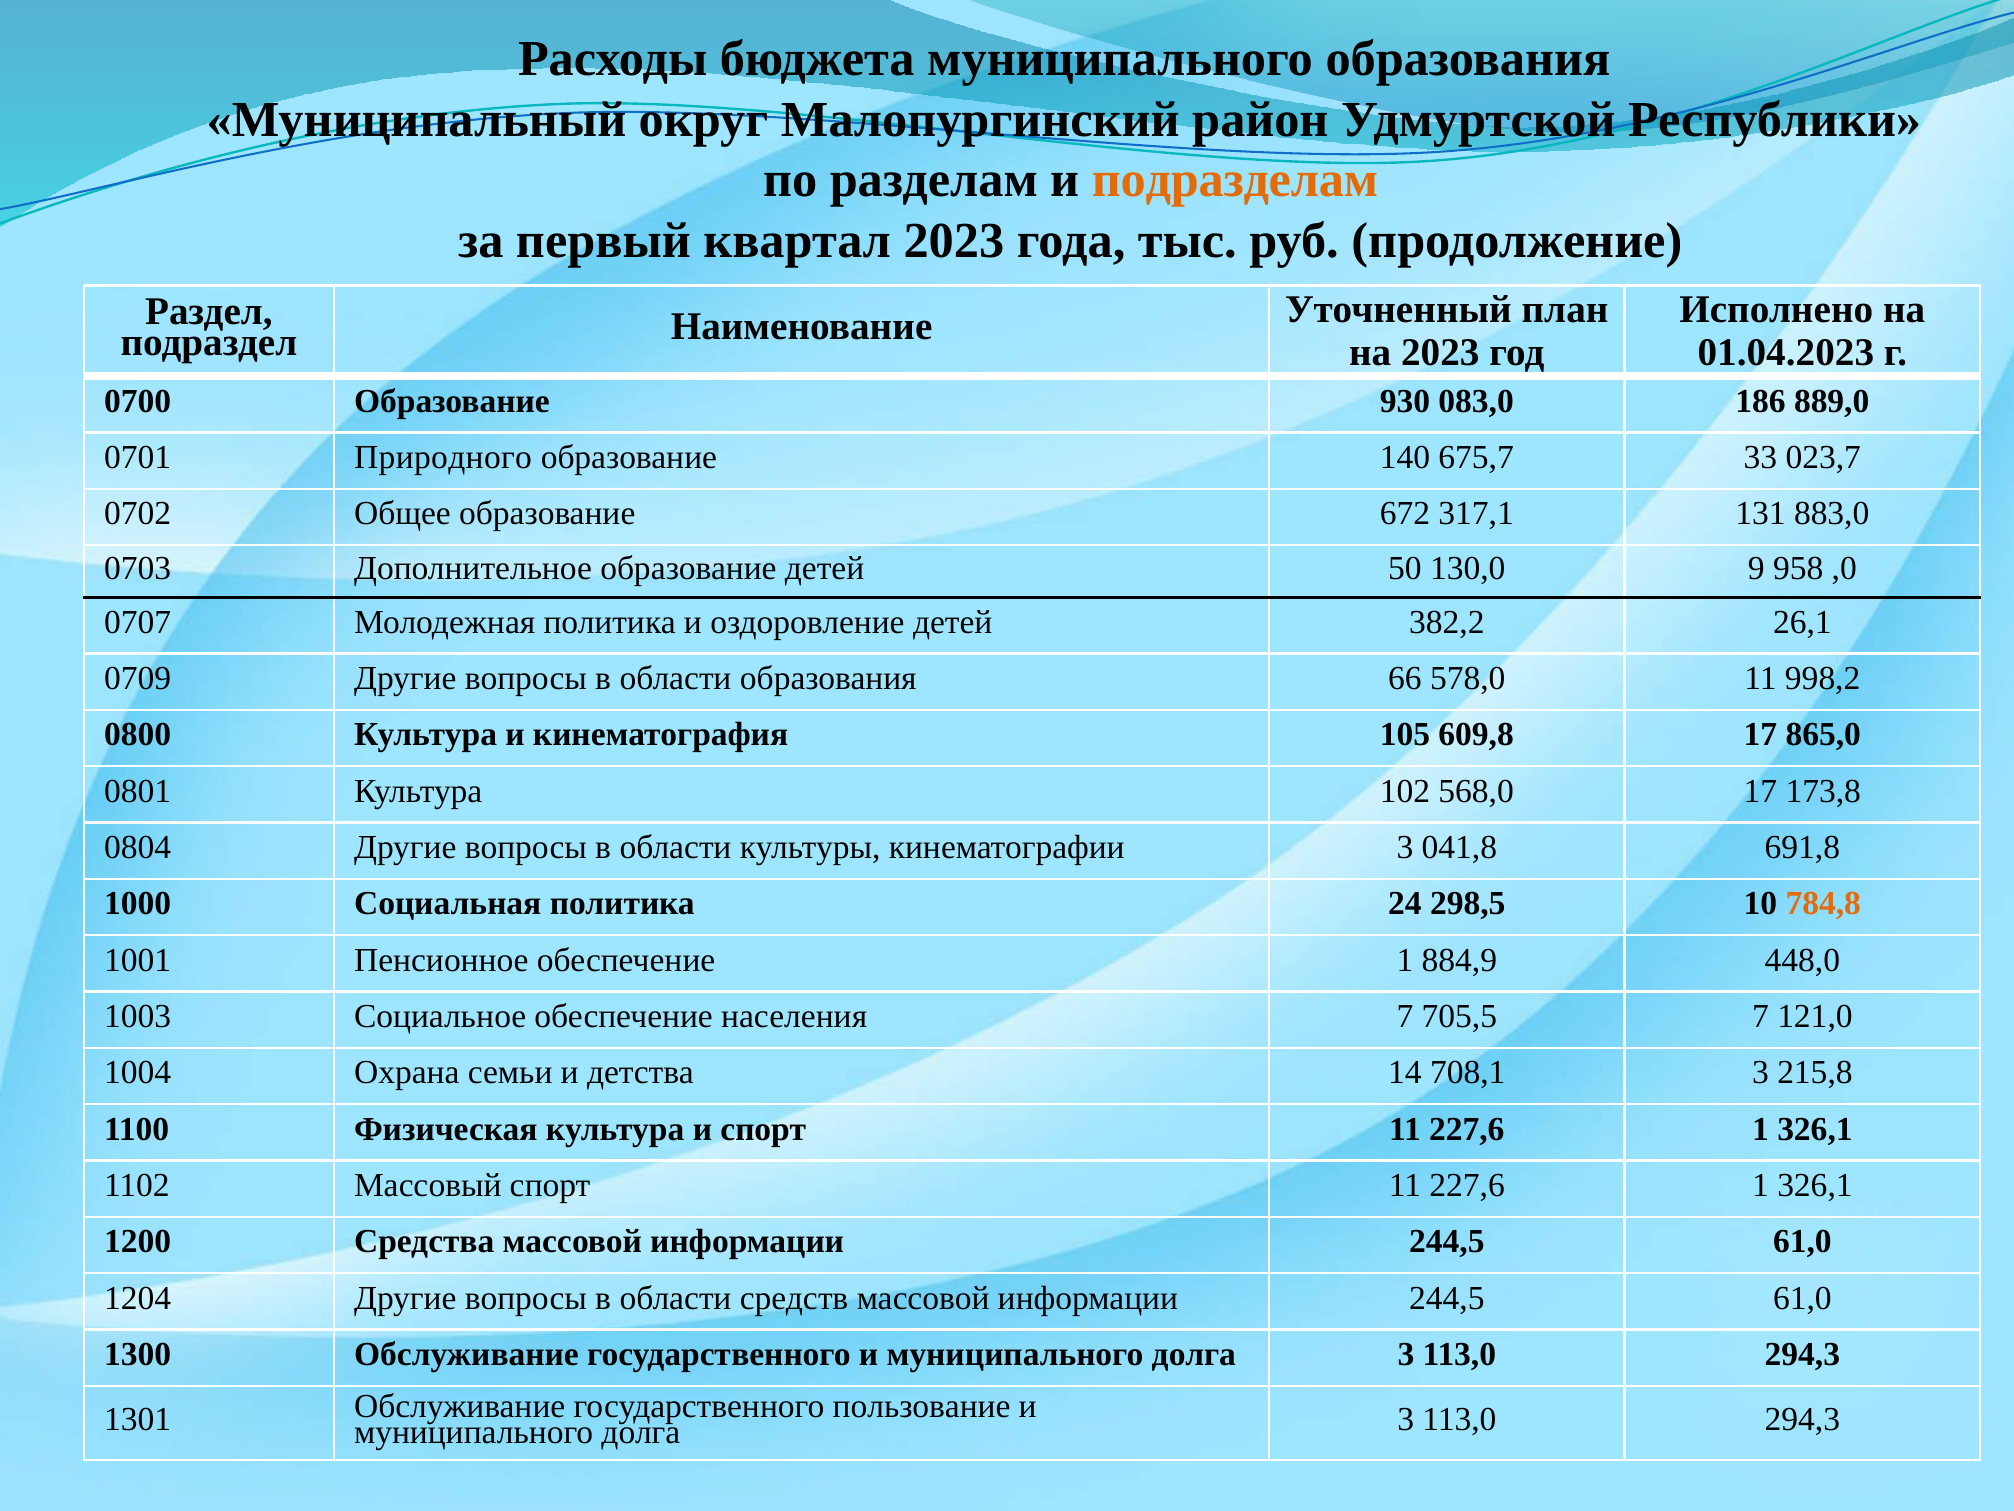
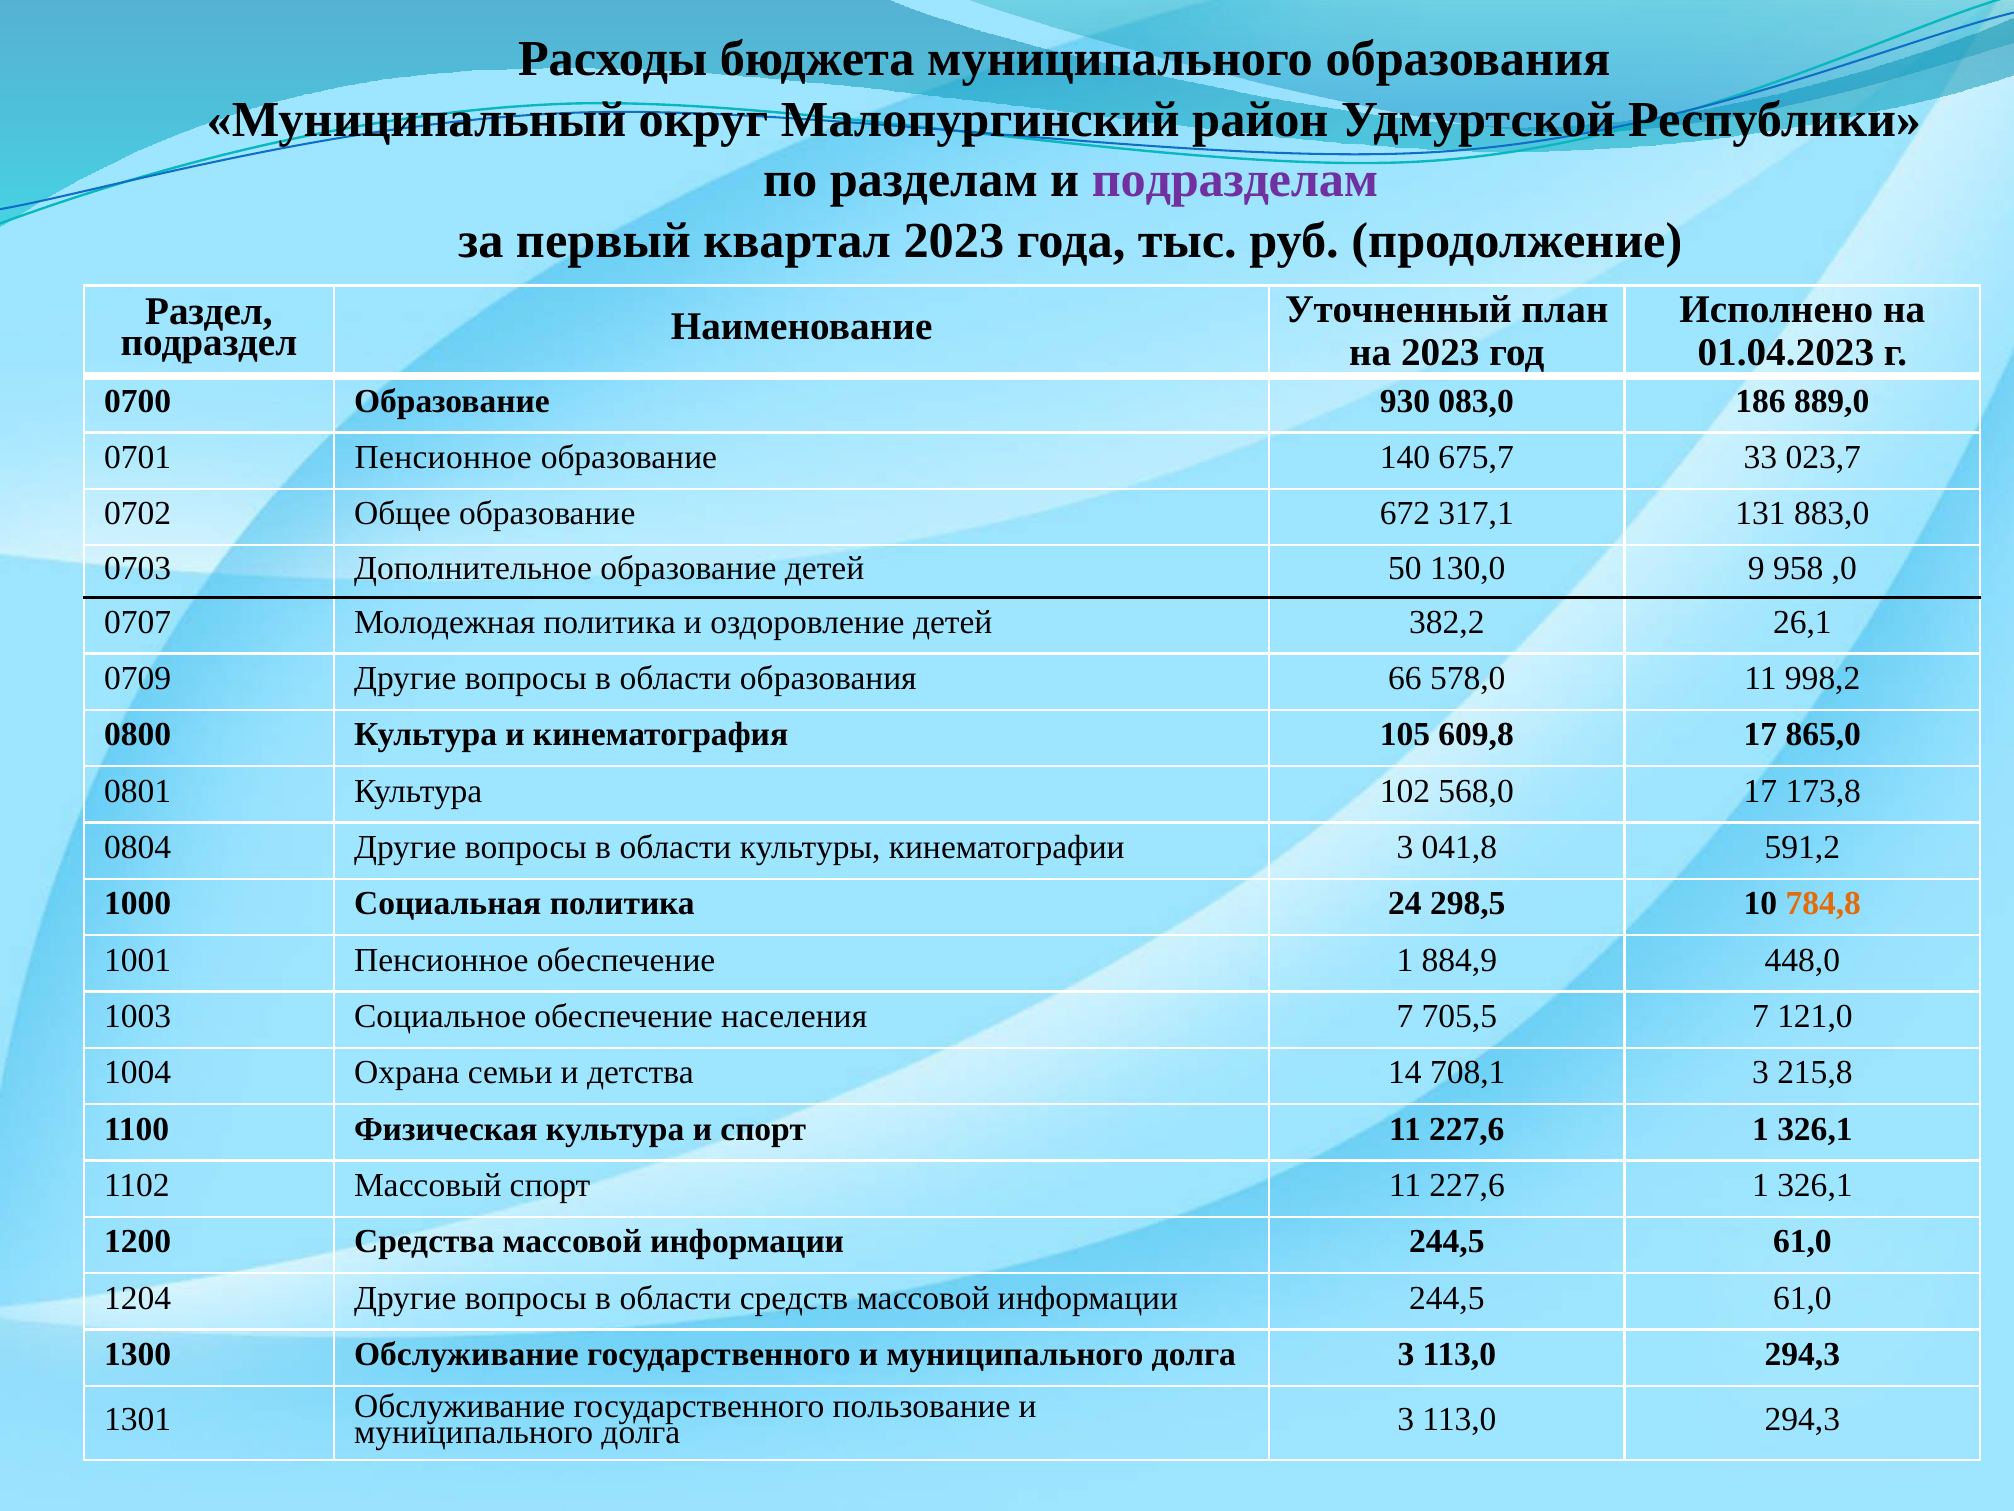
подразделам colour: orange -> purple (1235, 180)
0701 Природного: Природного -> Пенсионное (443, 457)
691,8: 691,8 -> 591,2 (1802, 847)
